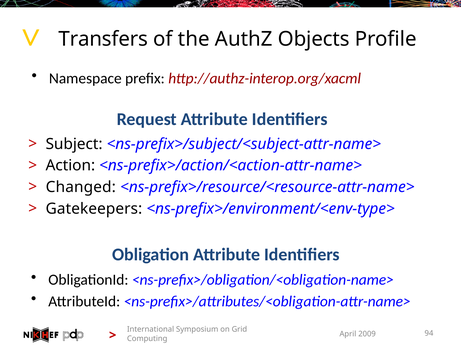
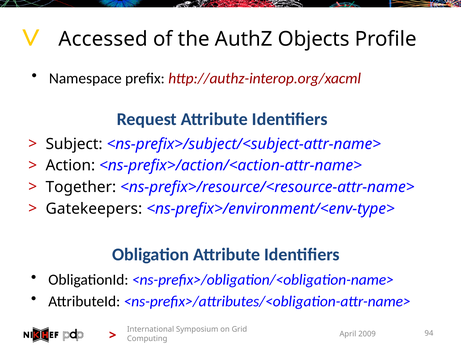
Transfers: Transfers -> Accessed (103, 39)
Changed: Changed -> Together (81, 187)
